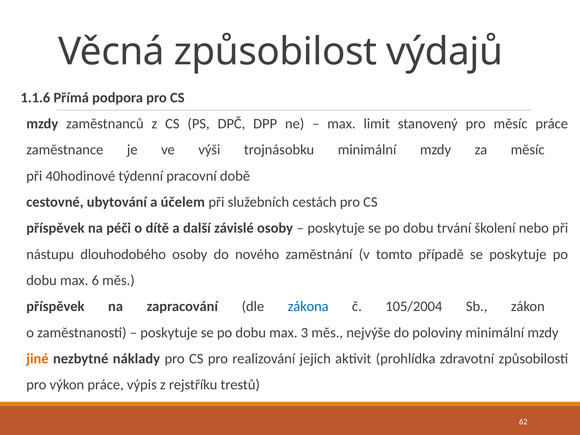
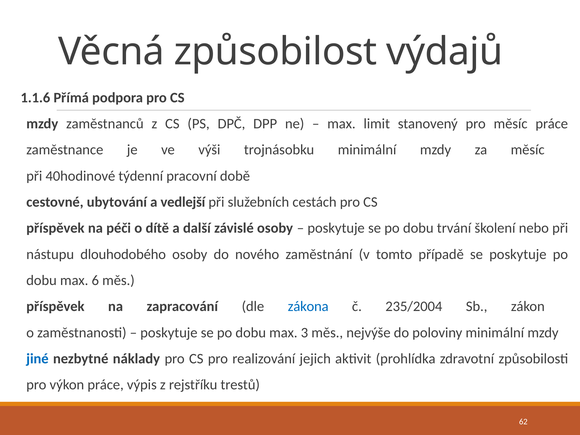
účelem: účelem -> vedlejší (183, 202)
105/2004: 105/2004 -> 235/2004 (414, 306)
jiné colour: orange -> blue (37, 359)
